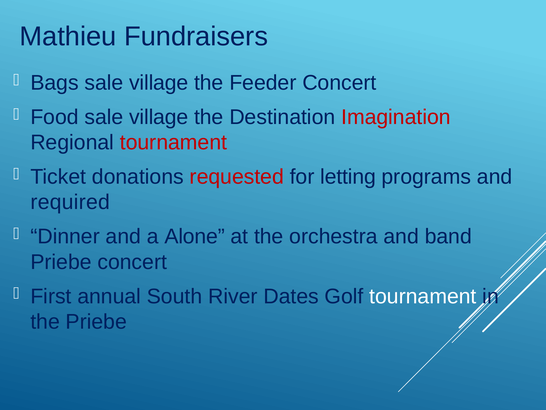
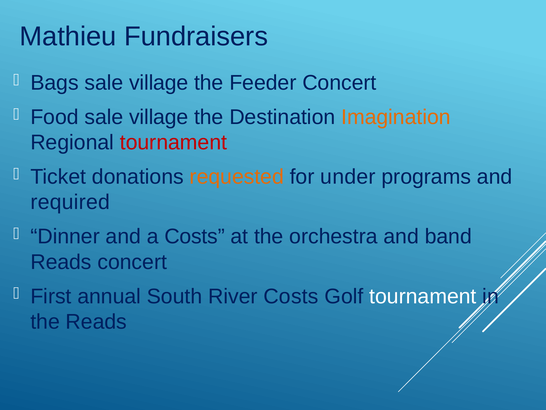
Imagination colour: red -> orange (396, 117)
requested colour: red -> orange (237, 177)
letting: letting -> under (348, 177)
a Alone: Alone -> Costs (195, 236)
Priebe: Priebe -> Reads (61, 262)
River Dates: Dates -> Costs (291, 296)
the Priebe: Priebe -> Reads (96, 321)
